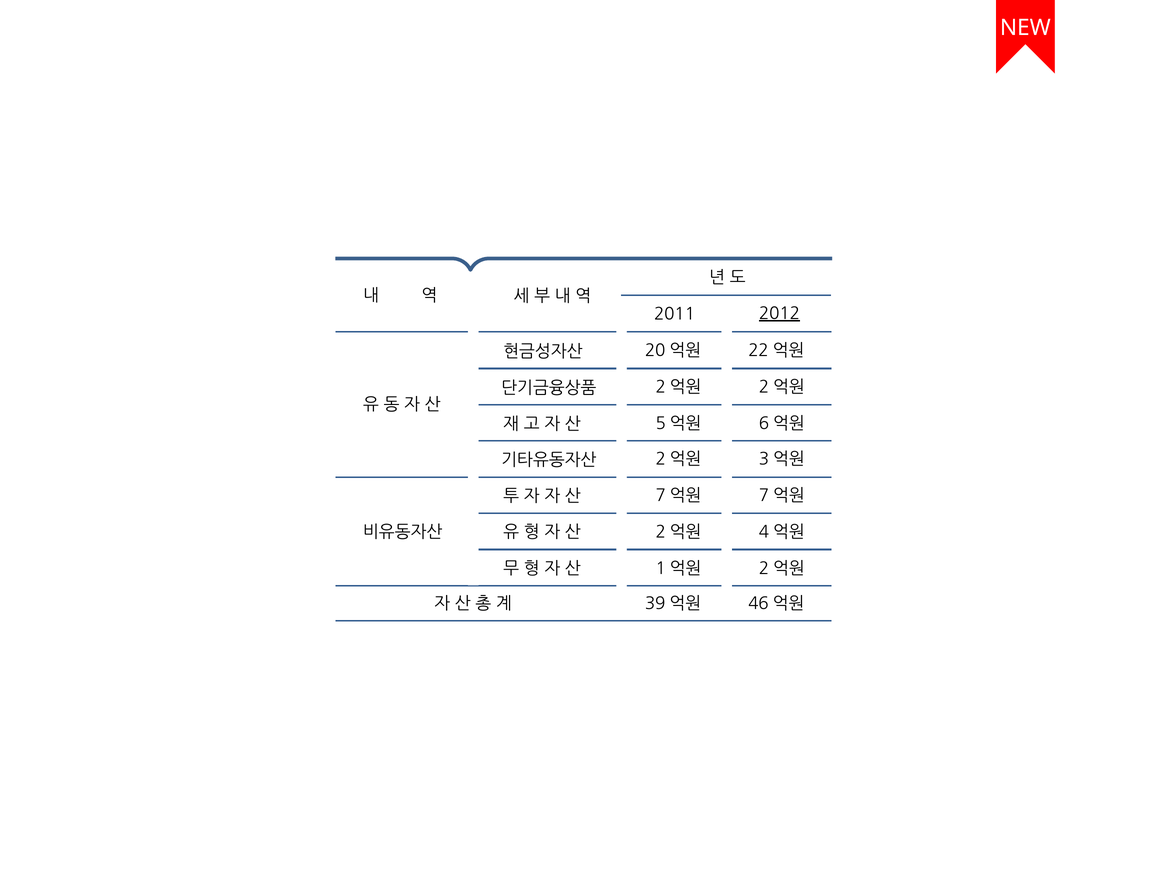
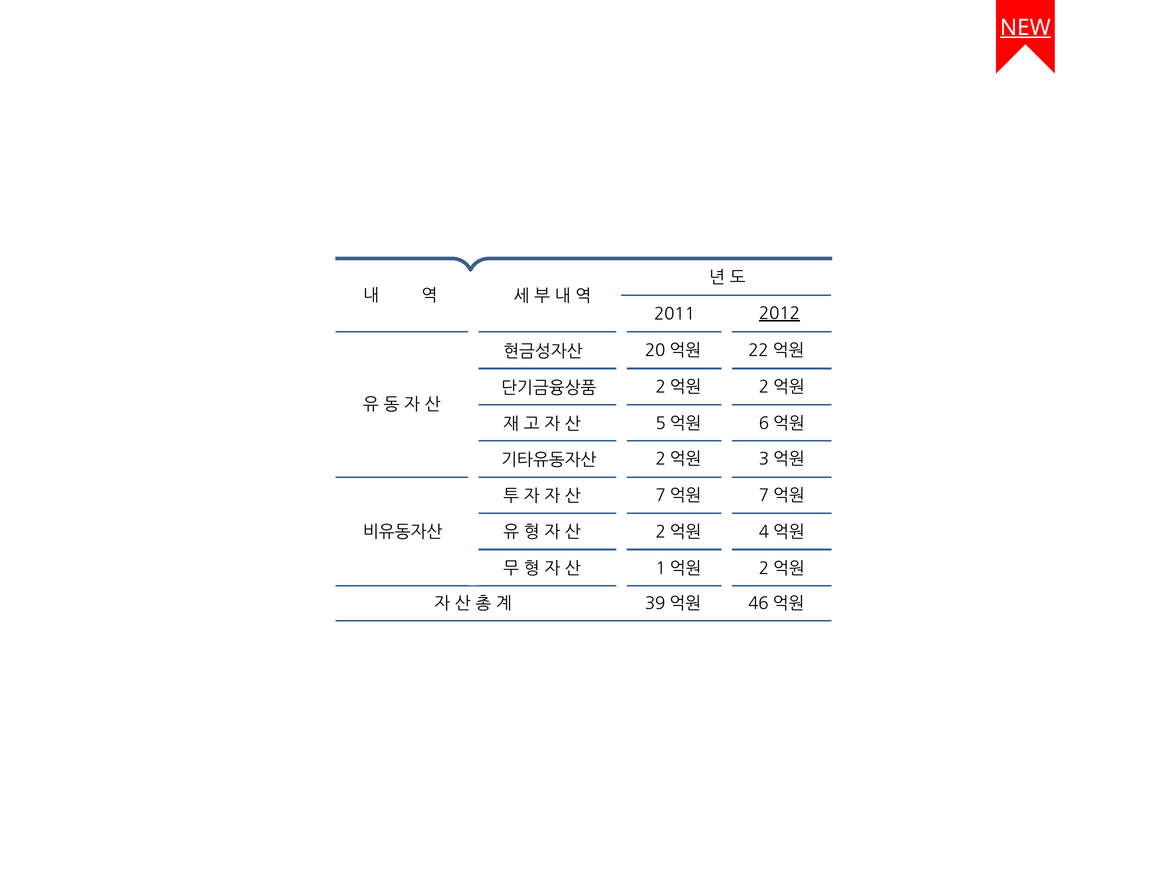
NEW underline: none -> present (1025, 28)
